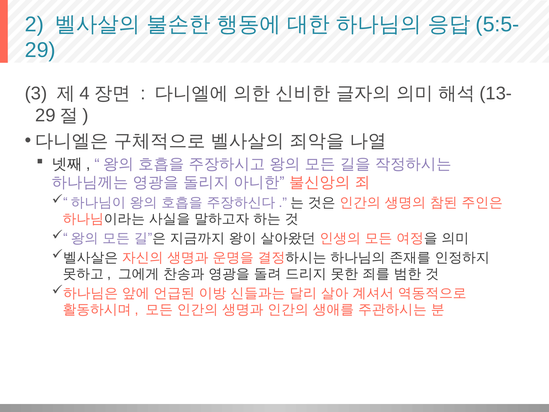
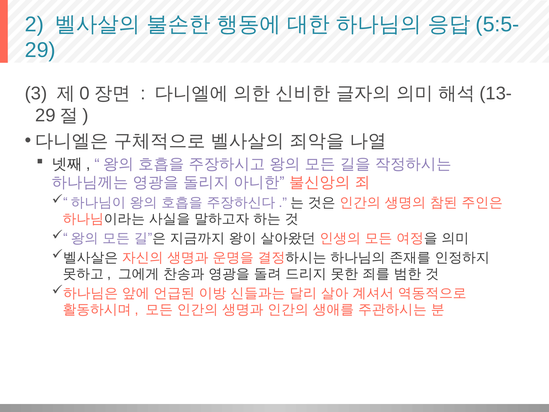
4: 4 -> 0 (85, 94)
